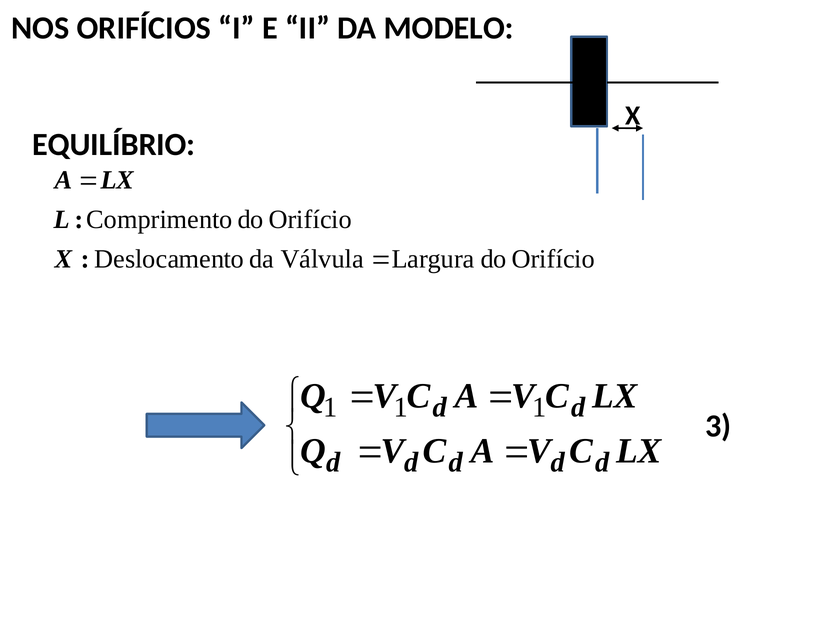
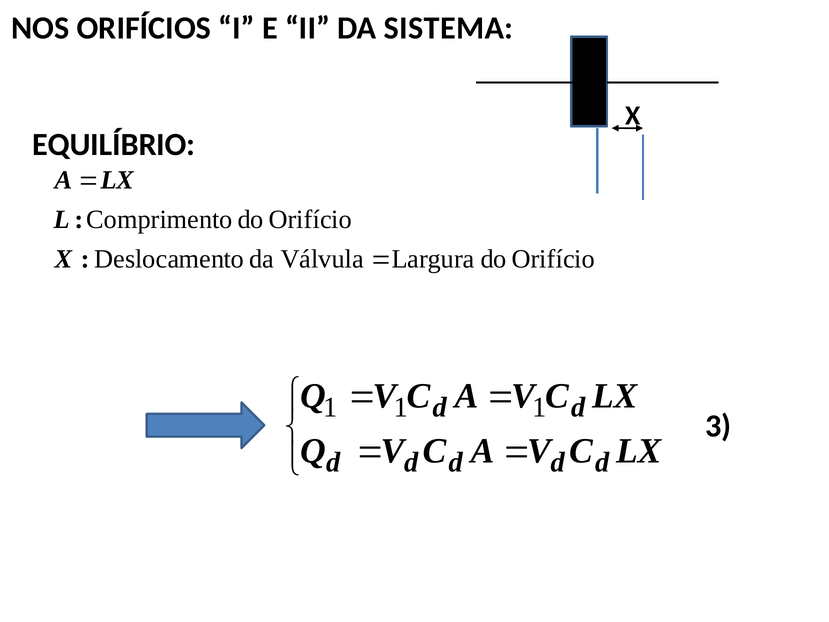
MODELO: MODELO -> SISTEMA (448, 28)
